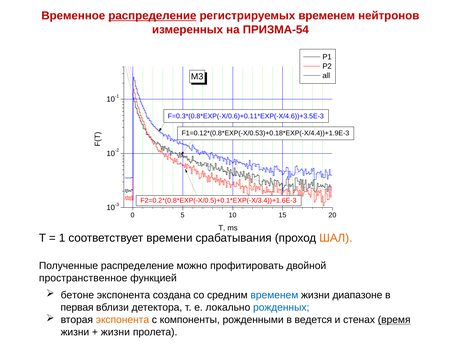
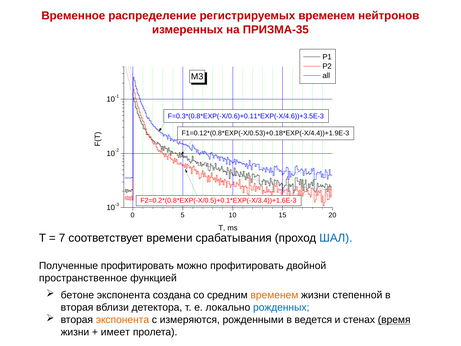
распределение underline: present -> none (152, 16)
ПРИЗМА-54: ПРИЗМА-54 -> ПРИЗМА-35 (276, 30)
1: 1 -> 7 (62, 238)
ШАЛ colour: orange -> blue (336, 238)
Полученные распределение: распределение -> профитировать (137, 266)
временем colour: blue -> orange (274, 295)
диапазоне: диапазоне -> степенной (357, 295)
первая: первая -> вторая (77, 307)
компоненты: компоненты -> измеряются (190, 320)
жизни: жизни -> имеет (115, 332)
